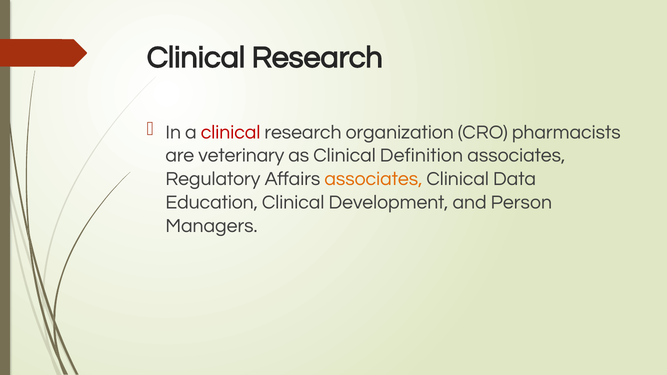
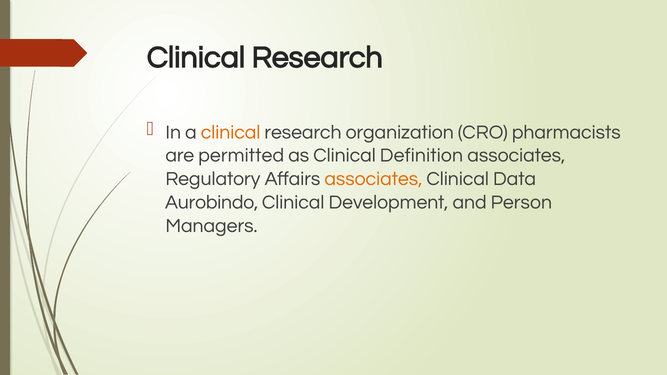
clinical colour: red -> orange (231, 132)
veterinary: veterinary -> permitted (241, 156)
Education: Education -> Aurobindo (212, 202)
